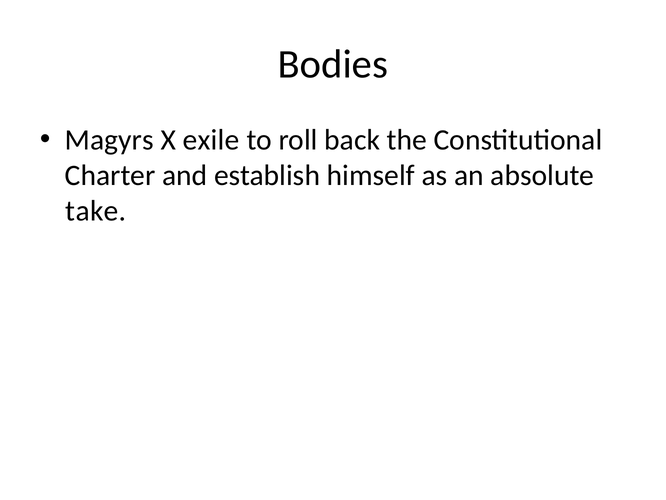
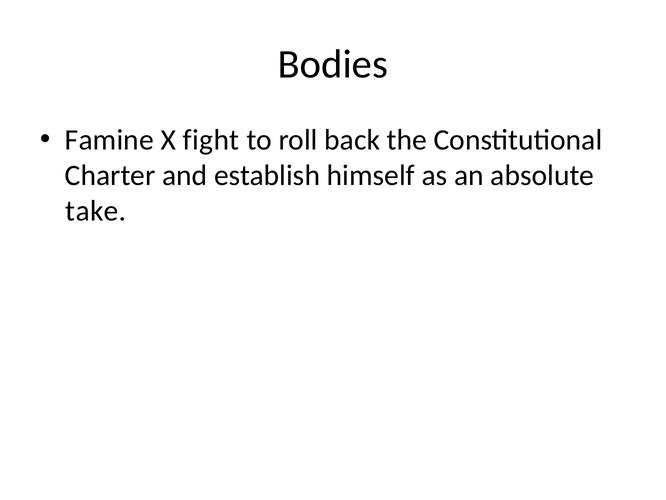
Magyrs: Magyrs -> Famine (109, 140)
exile: exile -> fight (211, 140)
